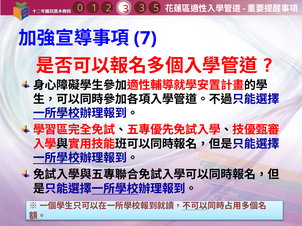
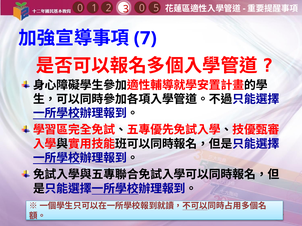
1 3: 3 -> 0 (142, 8)
